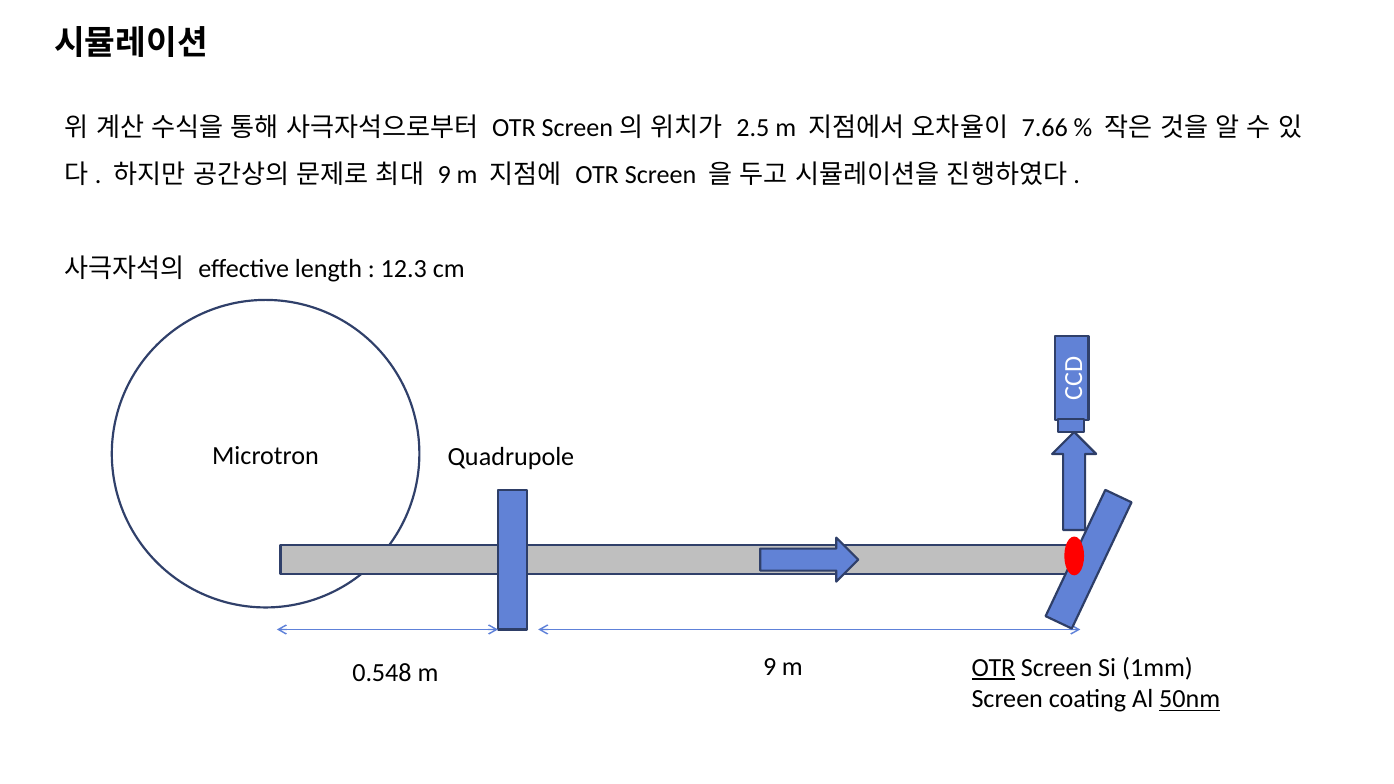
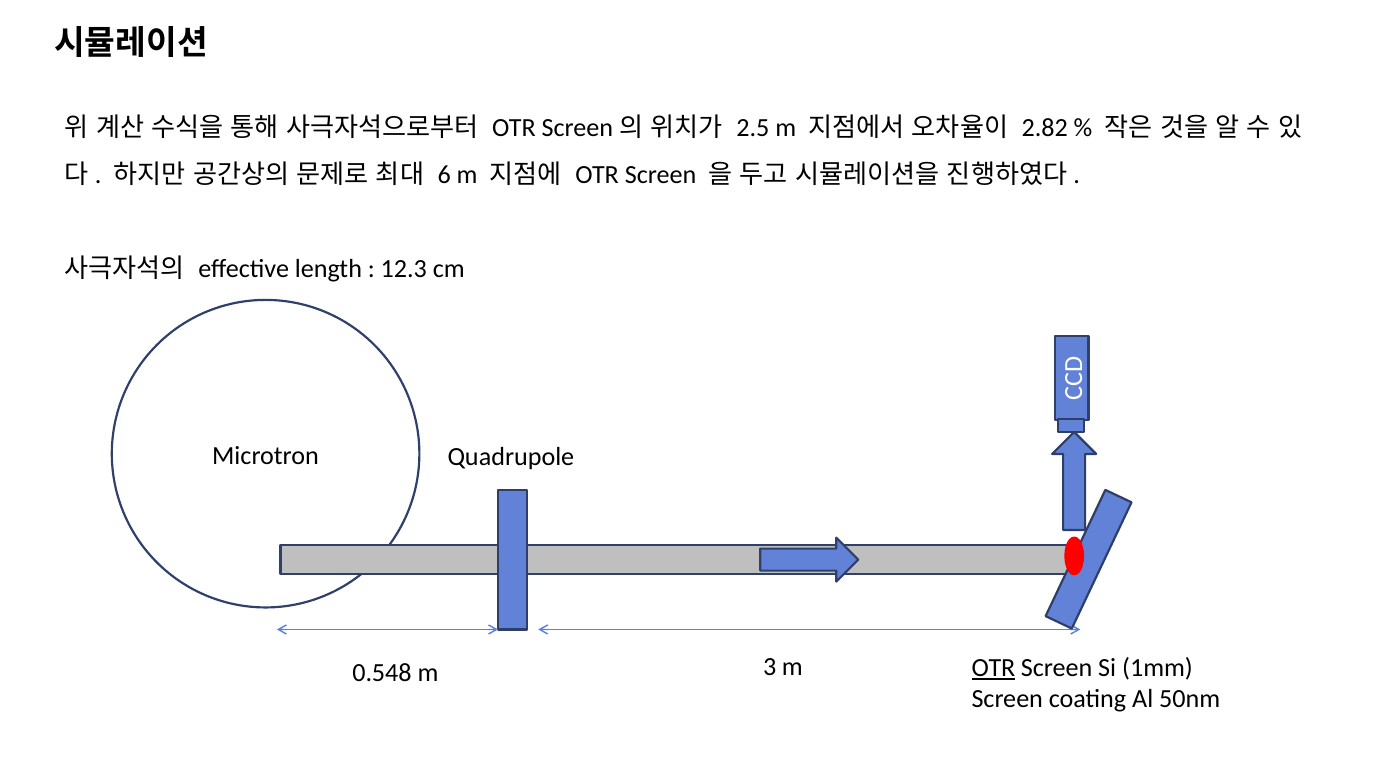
7.66: 7.66 -> 2.82 (1045, 128)
9: 9 -> 6 (444, 175)
m 9: 9 -> 3 (770, 667)
50nm underline: present -> none (1190, 699)
